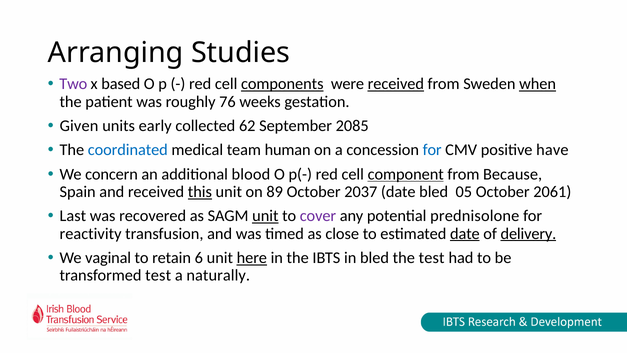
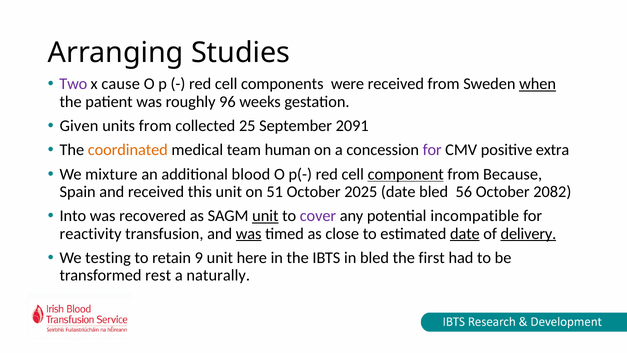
based: based -> cause (121, 84)
components underline: present -> none (282, 84)
received underline: present -> none (396, 84)
76: 76 -> 96 (227, 102)
units early: early -> from (155, 126)
62: 62 -> 25 (247, 126)
2085: 2085 -> 2091 (352, 126)
coordinated colour: blue -> orange (128, 150)
for colour: blue -> purple (432, 150)
have: have -> extra (553, 150)
concern: concern -> mixture (111, 174)
this underline: present -> none (200, 192)
89: 89 -> 51 (275, 192)
2037: 2037 -> 2025 (361, 192)
05: 05 -> 56 (464, 192)
2061: 2061 -> 2082 (552, 192)
Last: Last -> Into (73, 216)
prednisolone: prednisolone -> incompatible (475, 216)
was underline: none -> present (249, 233)
vaginal: vaginal -> testing (108, 258)
6: 6 -> 9 (199, 258)
here underline: present -> none (252, 258)
the test: test -> first (432, 258)
transformed test: test -> rest (158, 275)
